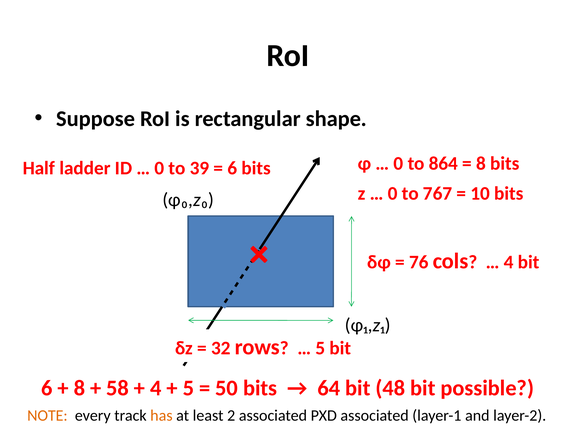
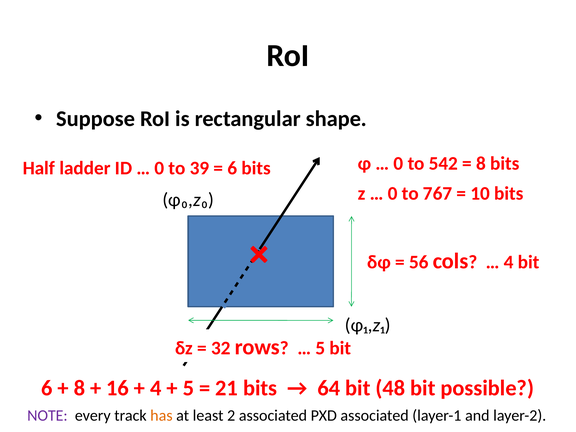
864: 864 -> 542 (443, 164)
76: 76 -> 56 (419, 262)
58: 58 -> 16 (118, 388)
50: 50 -> 21 (227, 388)
NOTE colour: orange -> purple (47, 416)
